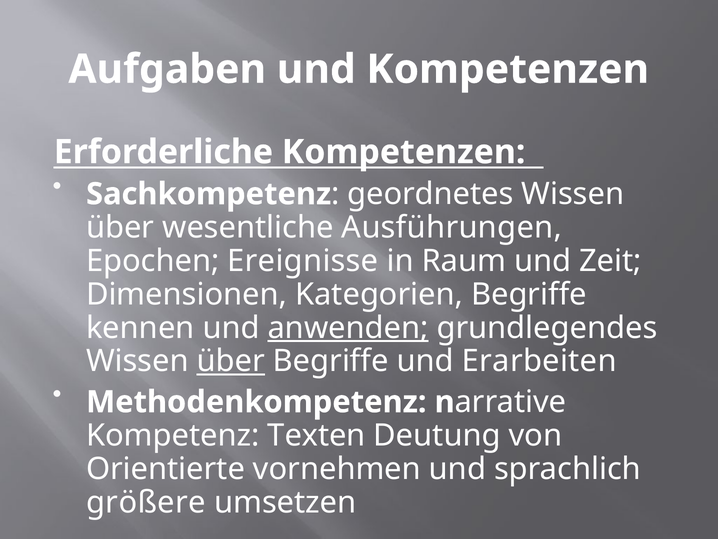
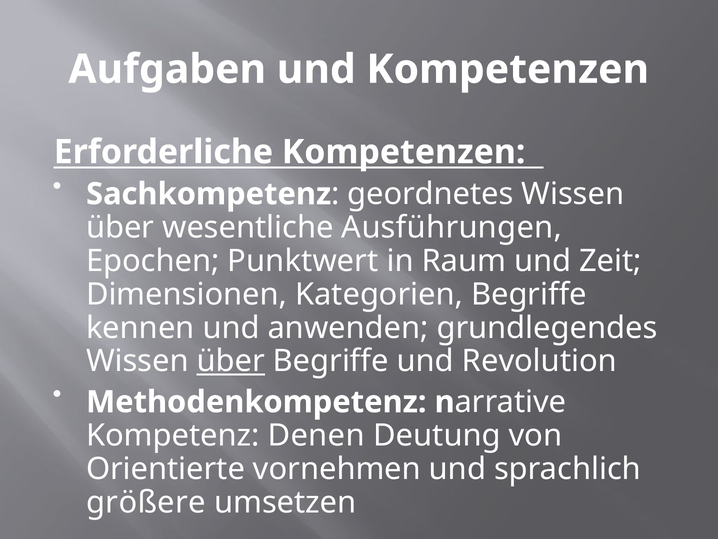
Ereignisse: Ereignisse -> Punktwert (303, 261)
anwenden underline: present -> none (348, 328)
Erarbeiten: Erarbeiten -> Revolution (539, 361)
Texten: Texten -> Denen (316, 435)
